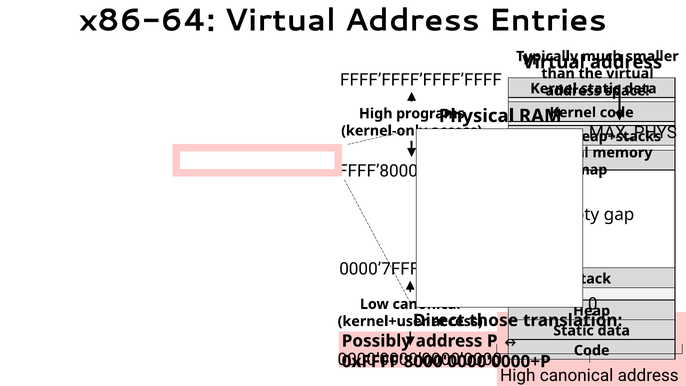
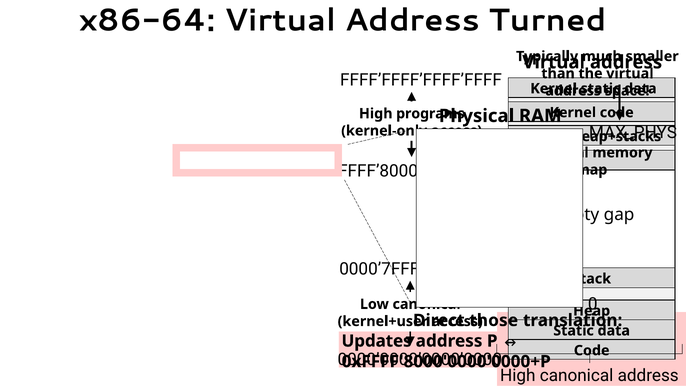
Entries: Entries -> Turned (548, 21)
Possibly: Possibly -> Updates (377, 341)
